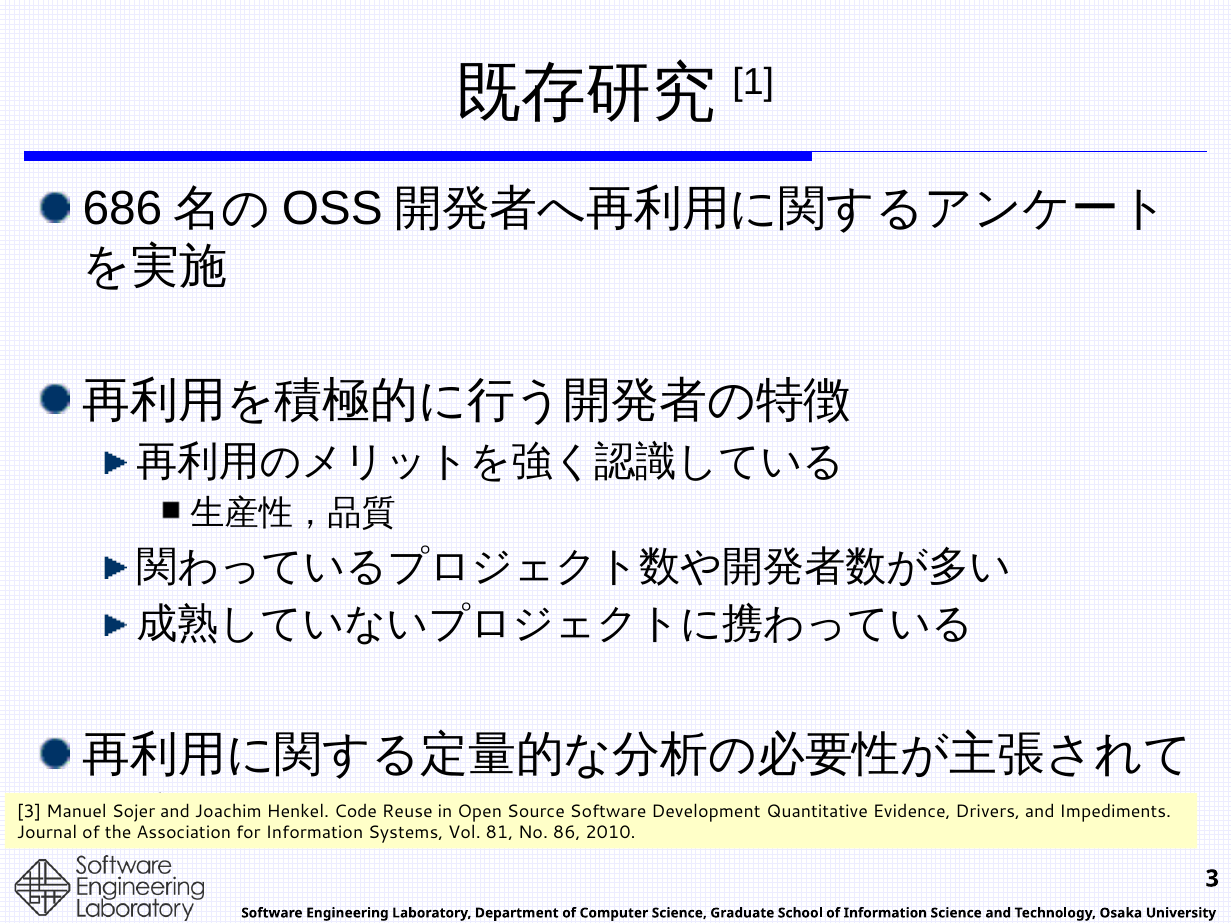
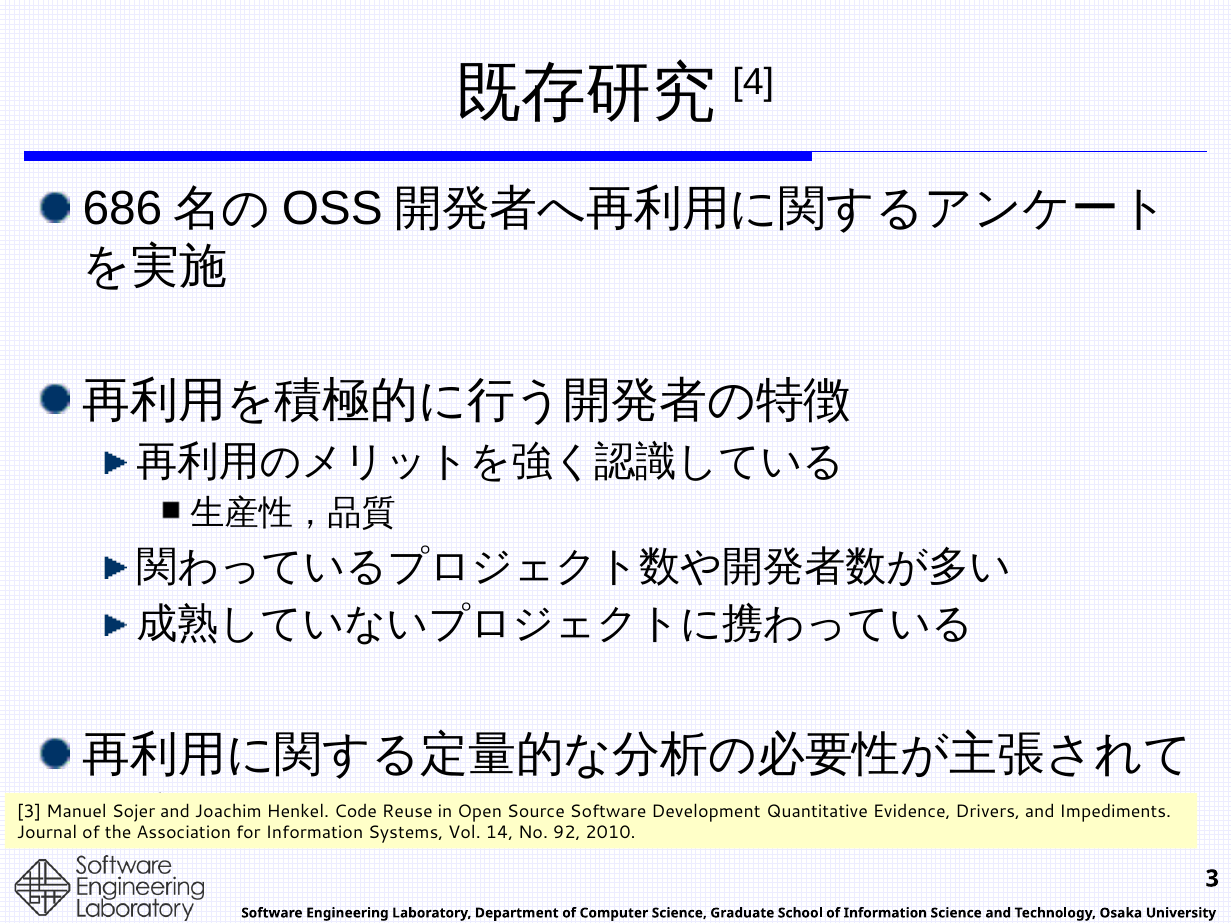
1: 1 -> 4 (753, 83)
81: 81 -> 14 (499, 833)
86: 86 -> 92 (567, 833)
